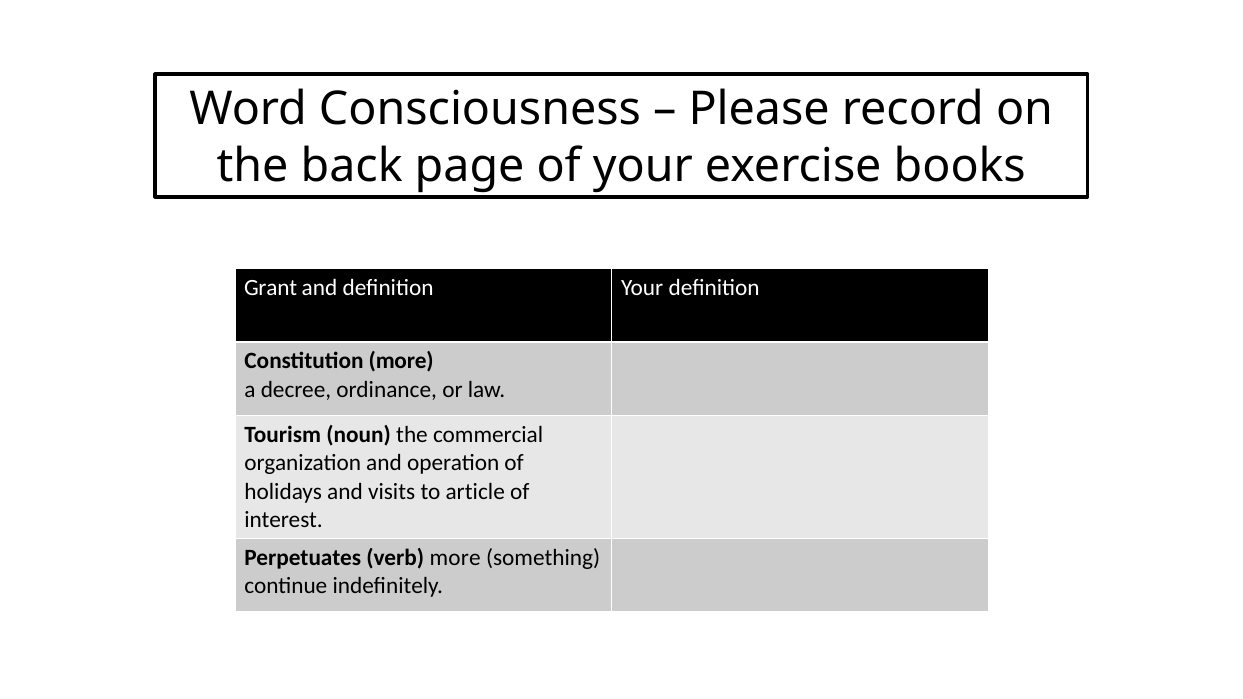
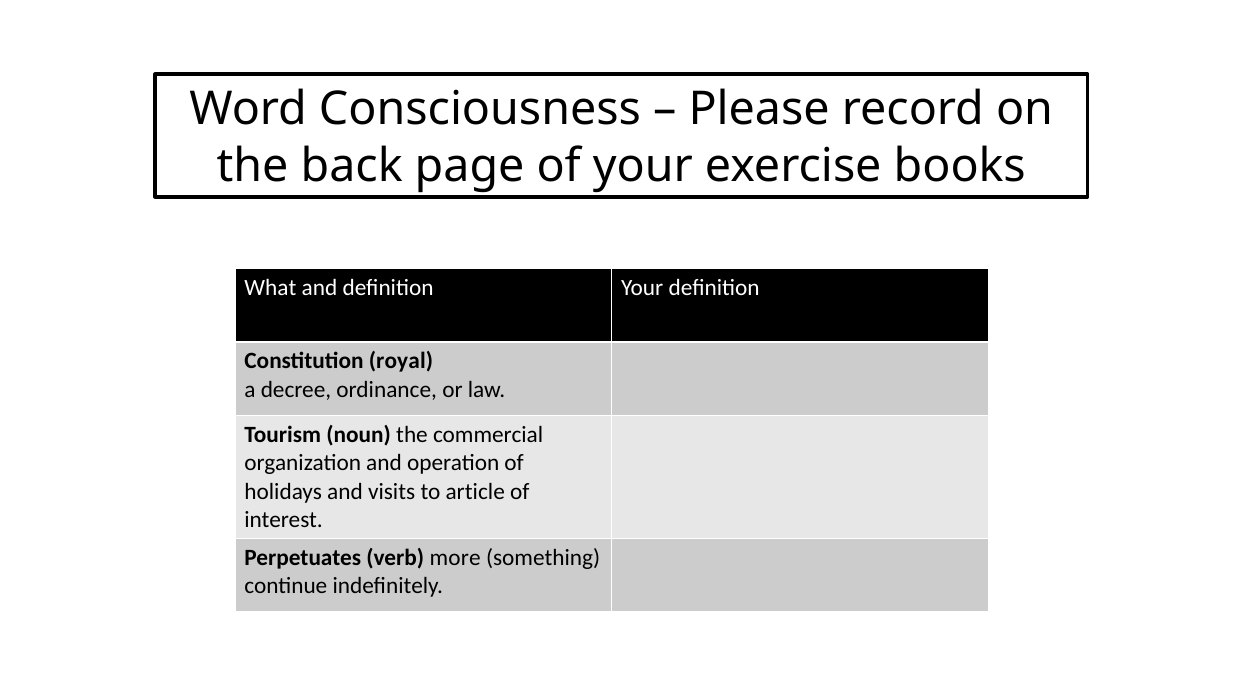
Grant: Grant -> What (270, 288)
Constitution more: more -> royal (401, 361)
